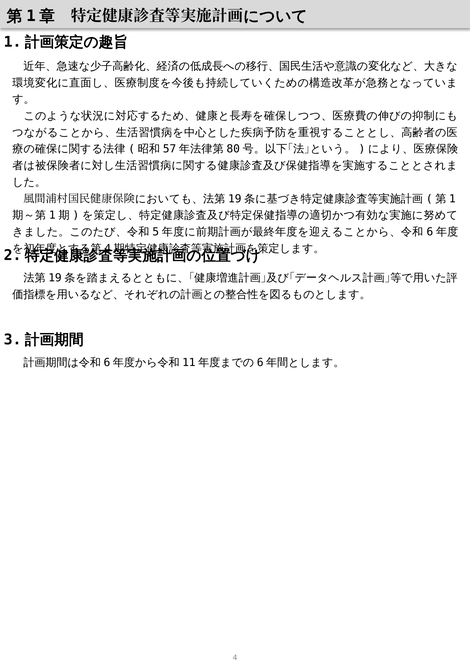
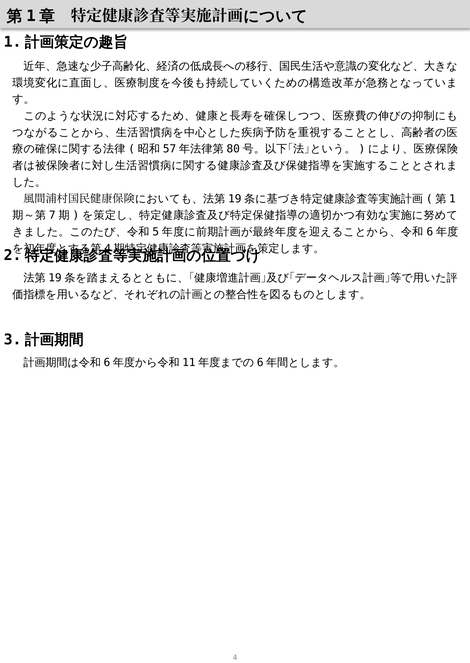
1: 1 -> 7 (52, 215)
